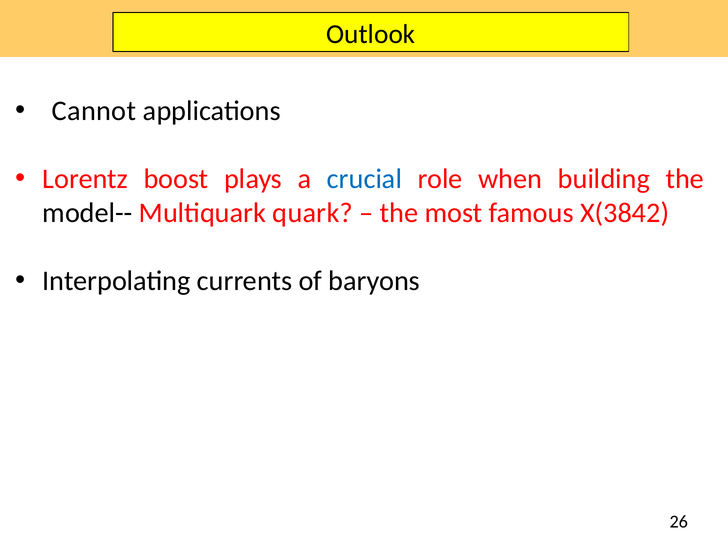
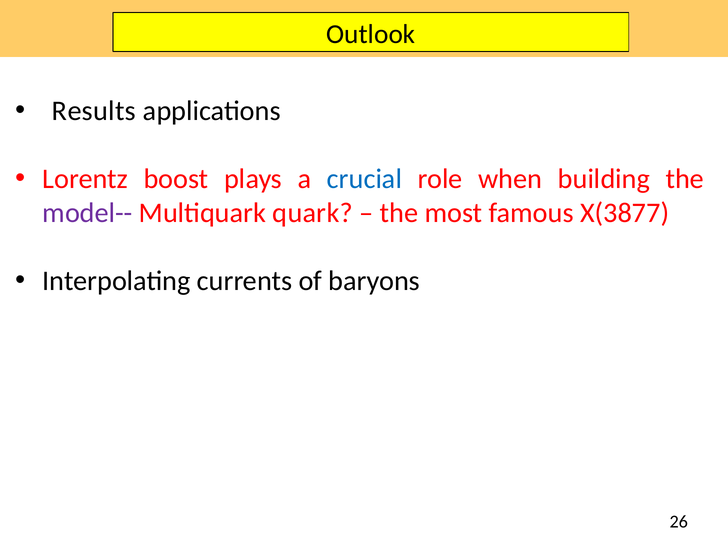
Cannot: Cannot -> Results (94, 111)
model-- colour: black -> purple (88, 213)
X(3842: X(3842 -> X(3877 (625, 213)
